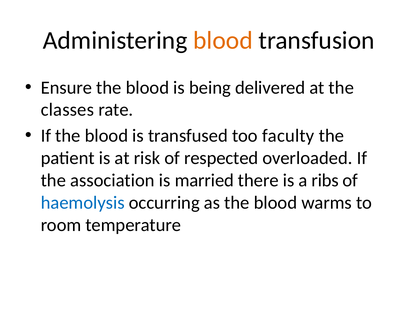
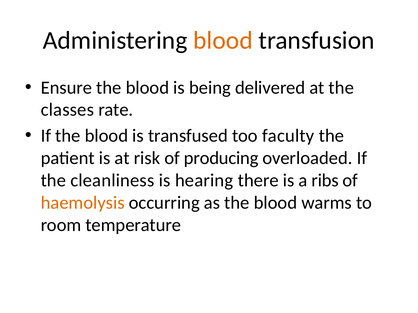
respected: respected -> producing (221, 158)
association: association -> cleanliness (112, 181)
married: married -> hearing (204, 181)
haemolysis colour: blue -> orange (83, 203)
